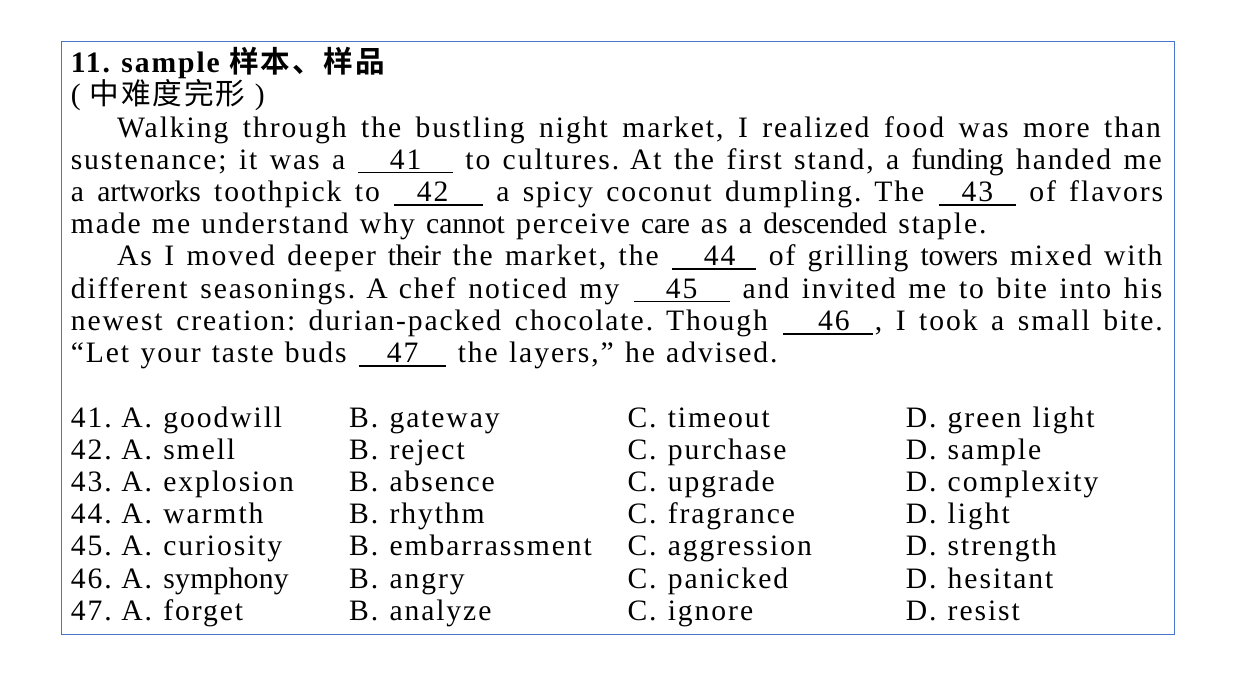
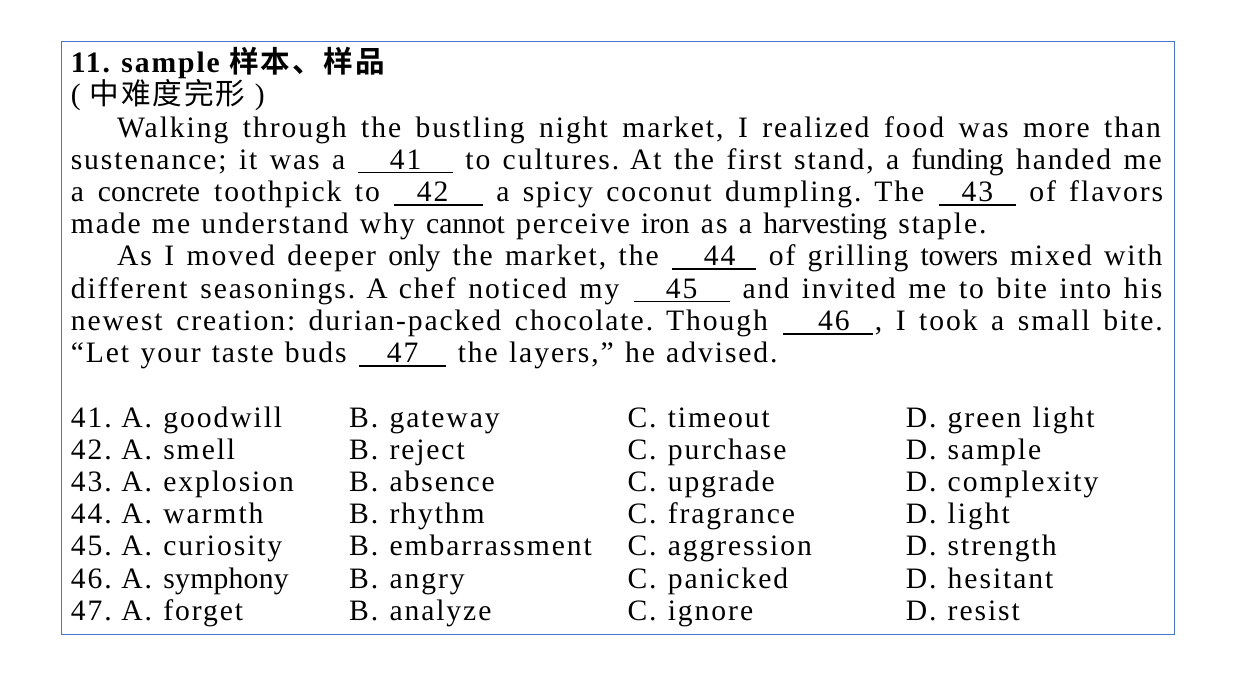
artworks: artworks -> concrete (149, 192)
care: care -> iron (665, 224)
descended: descended -> harvesting (825, 224)
their: their -> only (414, 256)
